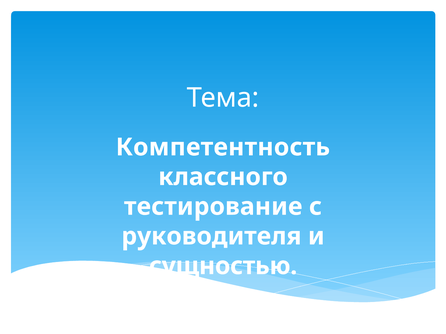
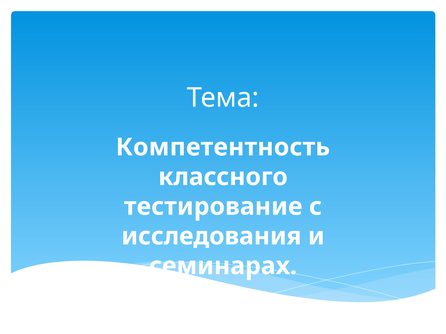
руководителя: руководителя -> исследования (211, 237)
сущностью: сущностью -> семинарах (223, 266)
